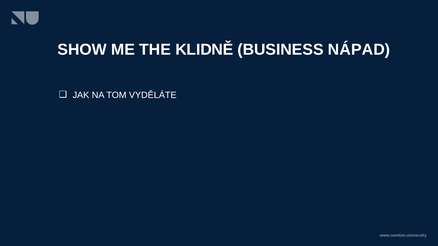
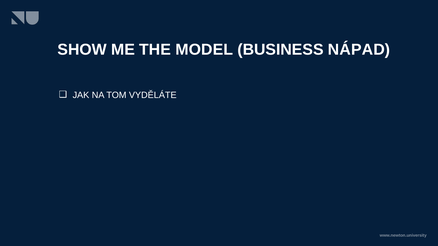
KLIDNĚ: KLIDNĚ -> MODEL (204, 50)
